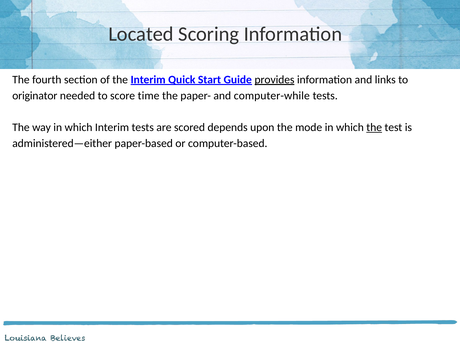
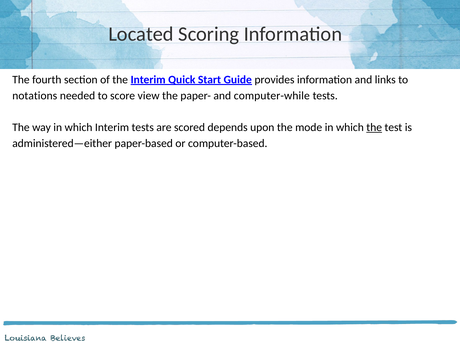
provides underline: present -> none (274, 80)
originator: originator -> notations (35, 96)
time: time -> view (149, 96)
